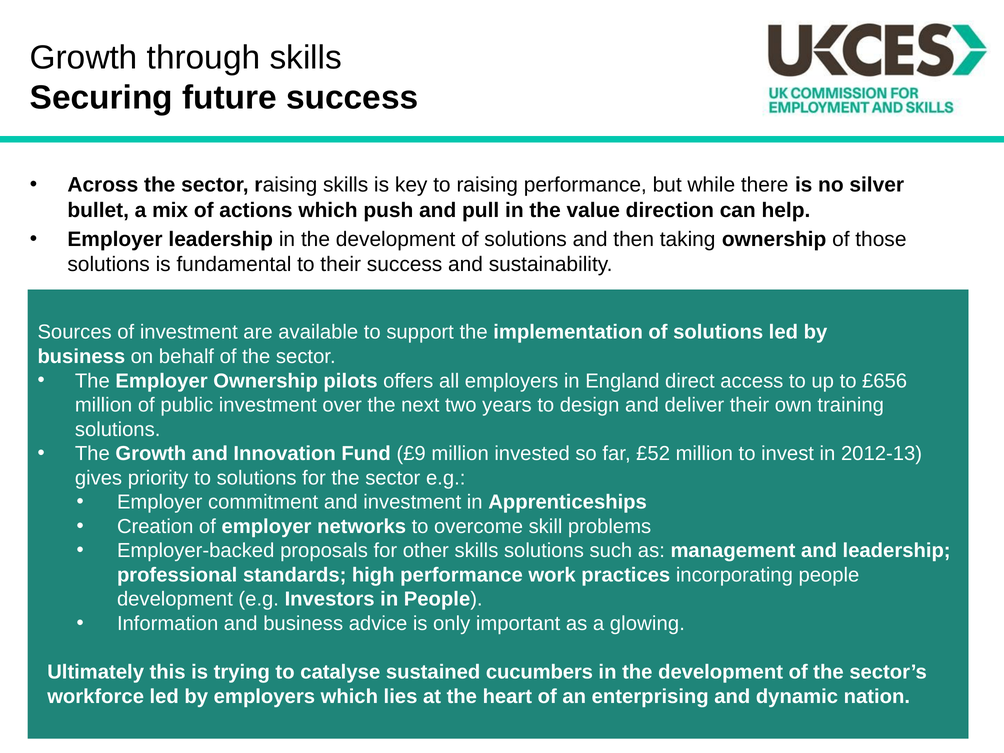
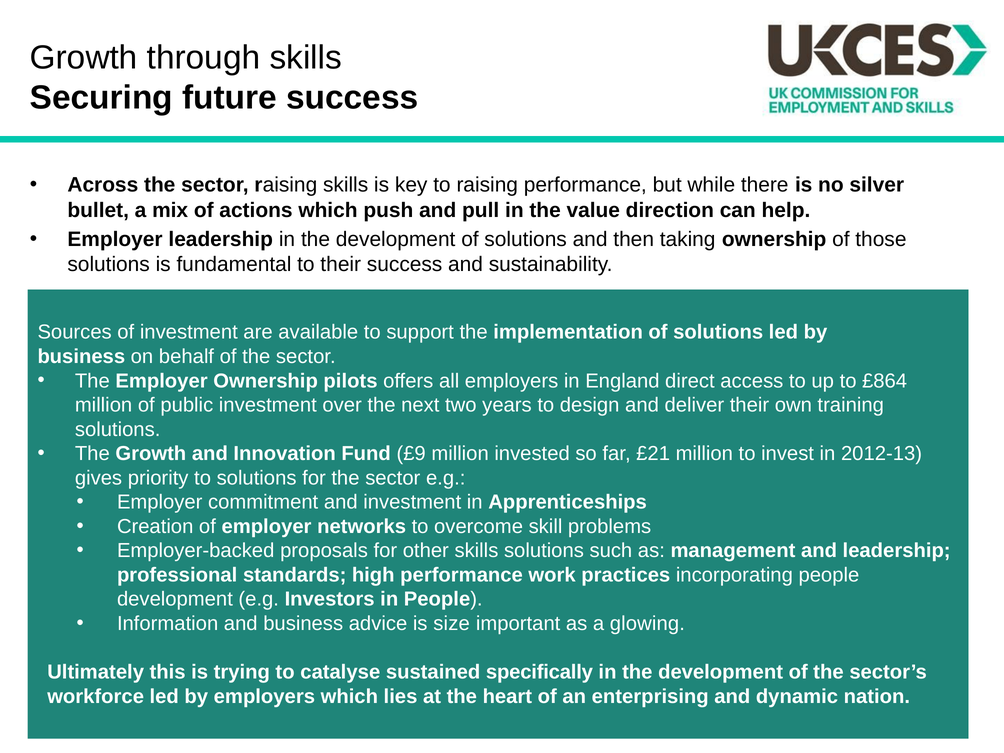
£656: £656 -> £864 (885, 381)
£52: £52 -> £21 (653, 454)
only: only -> size (452, 624)
cucumbers: cucumbers -> specifically (539, 672)
